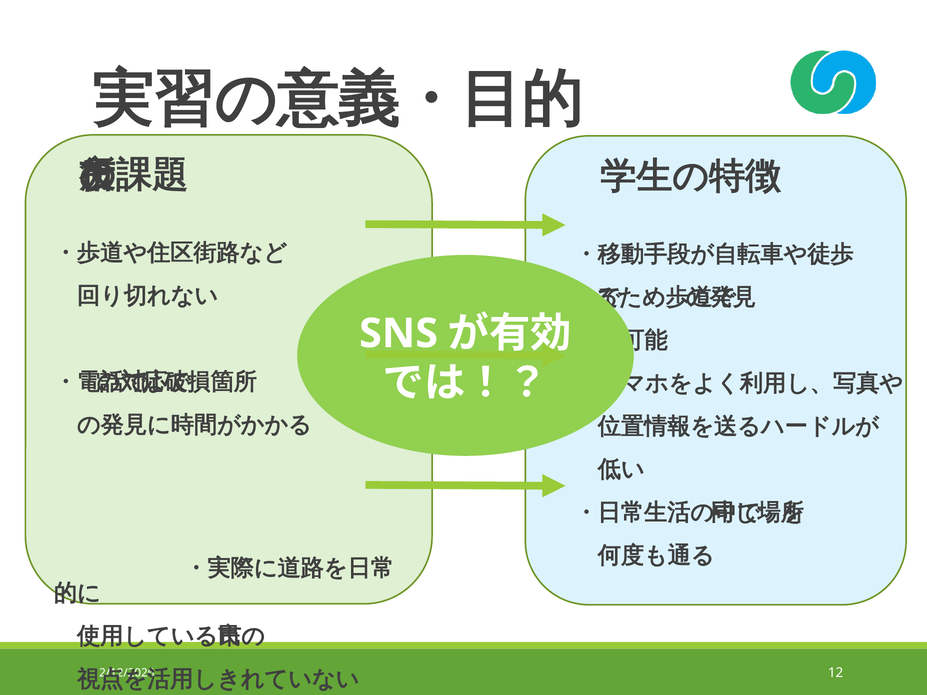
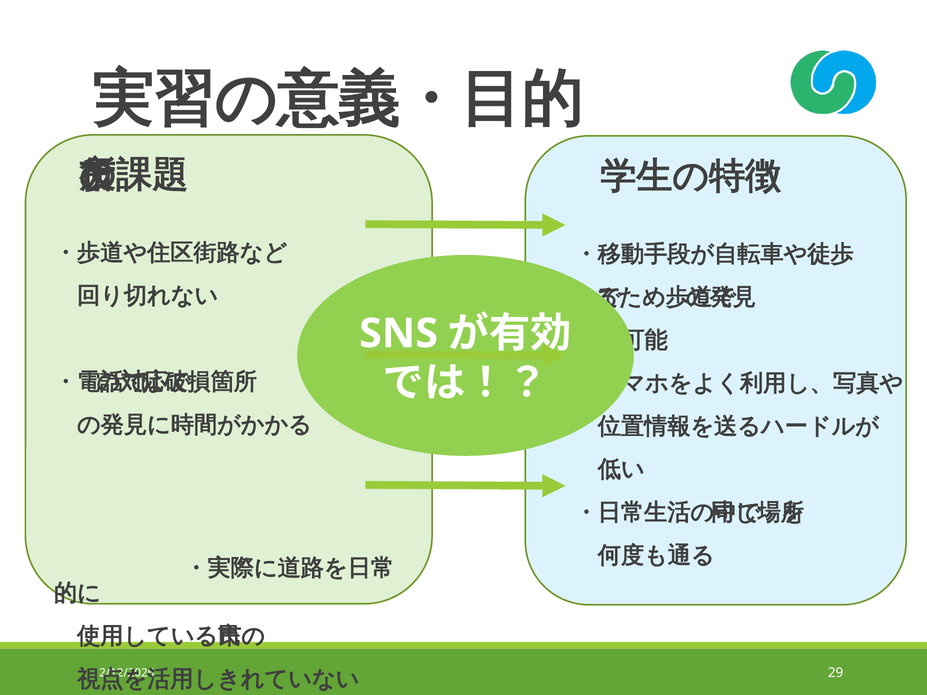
12: 12 -> 29 (836, 673)
